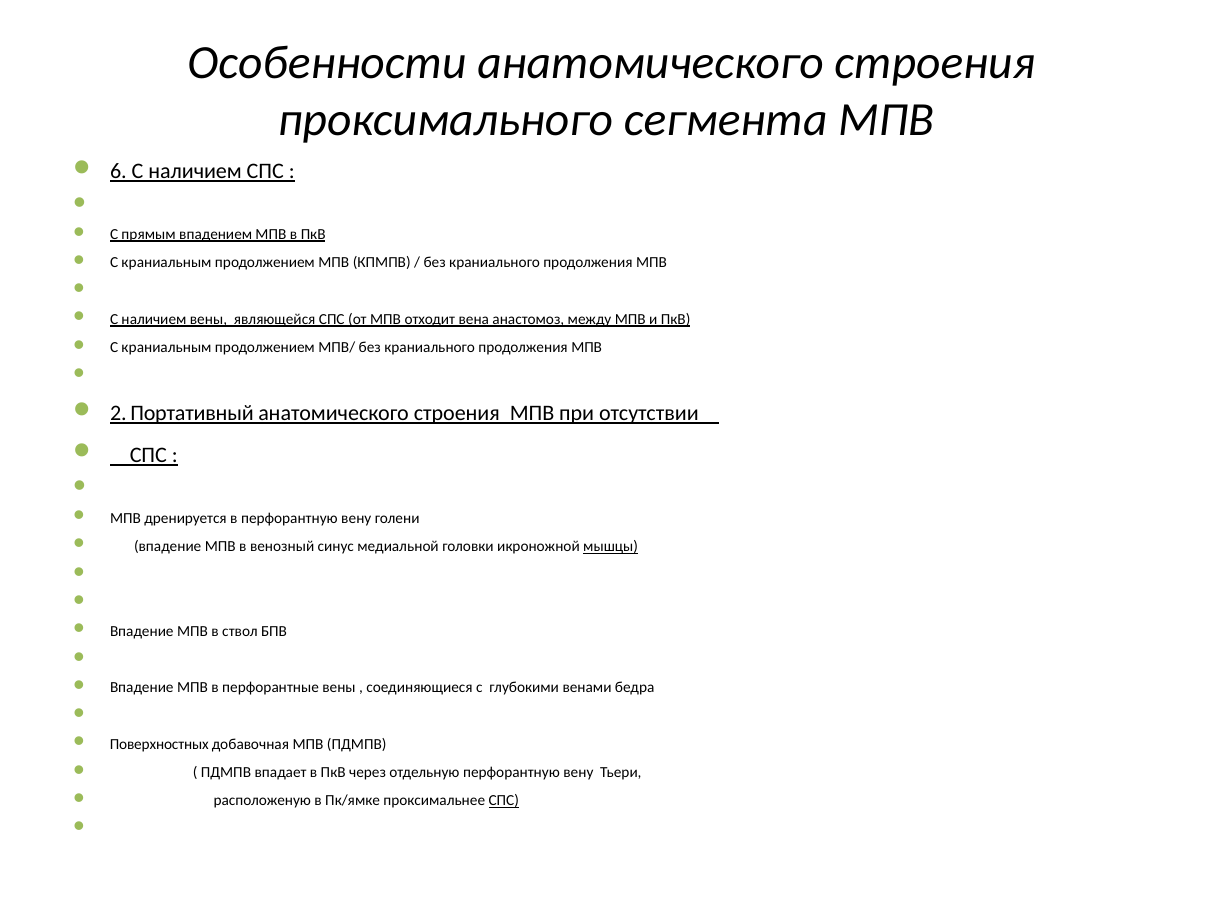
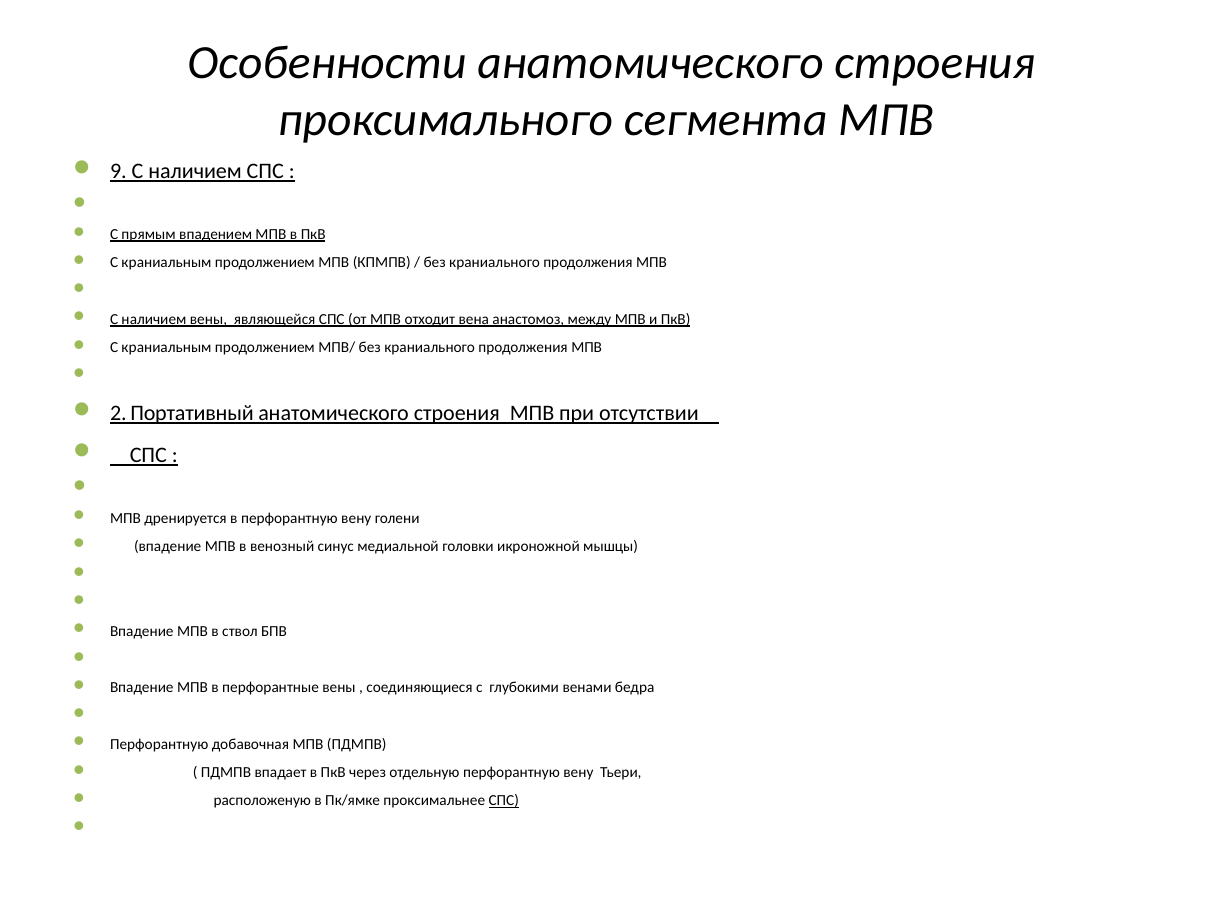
6: 6 -> 9 (118, 171)
мышцы underline: present -> none (611, 547)
Поверхностных: Поверхностных -> Перфорантную (159, 744)
